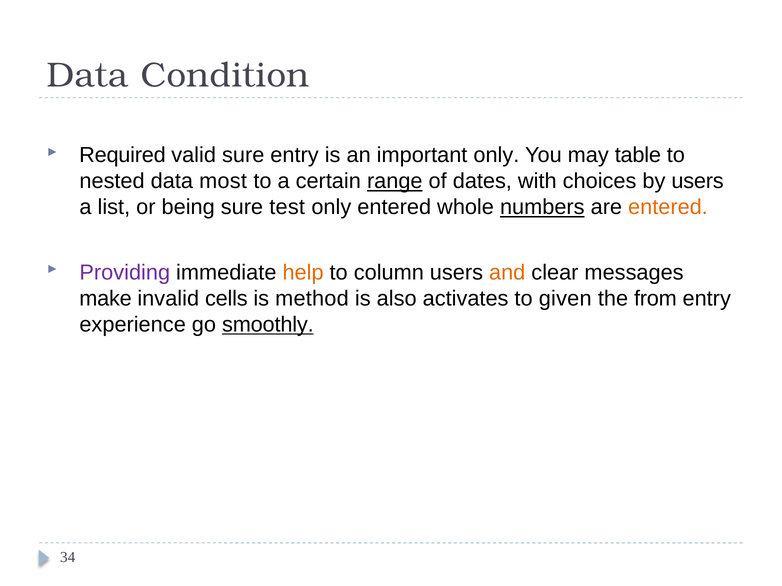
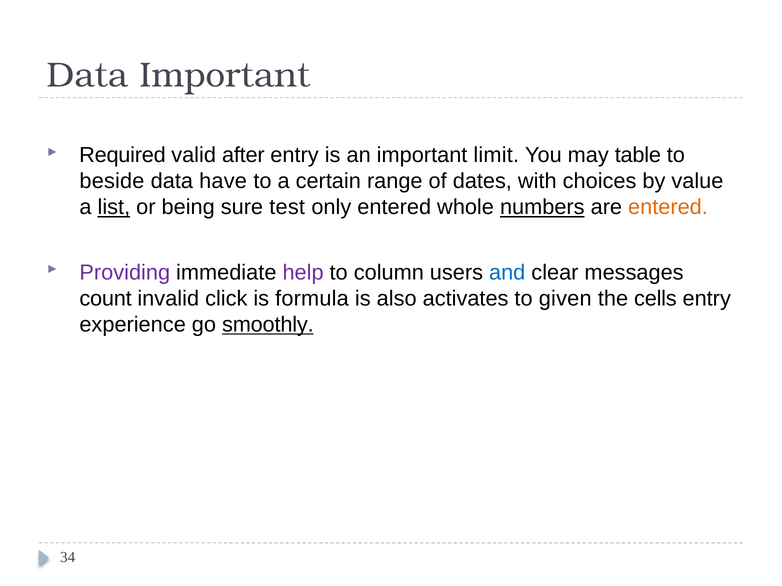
Data Condition: Condition -> Important (225, 75)
valid sure: sure -> after (243, 155)
important only: only -> limit (496, 155)
nested: nested -> beside (112, 181)
most: most -> have (223, 181)
range underline: present -> none (395, 181)
by users: users -> value (697, 181)
list underline: none -> present (114, 208)
help colour: orange -> purple (303, 273)
and colour: orange -> blue (507, 273)
make: make -> count (106, 299)
cells: cells -> click (226, 299)
method: method -> formula (312, 299)
from: from -> cells (655, 299)
